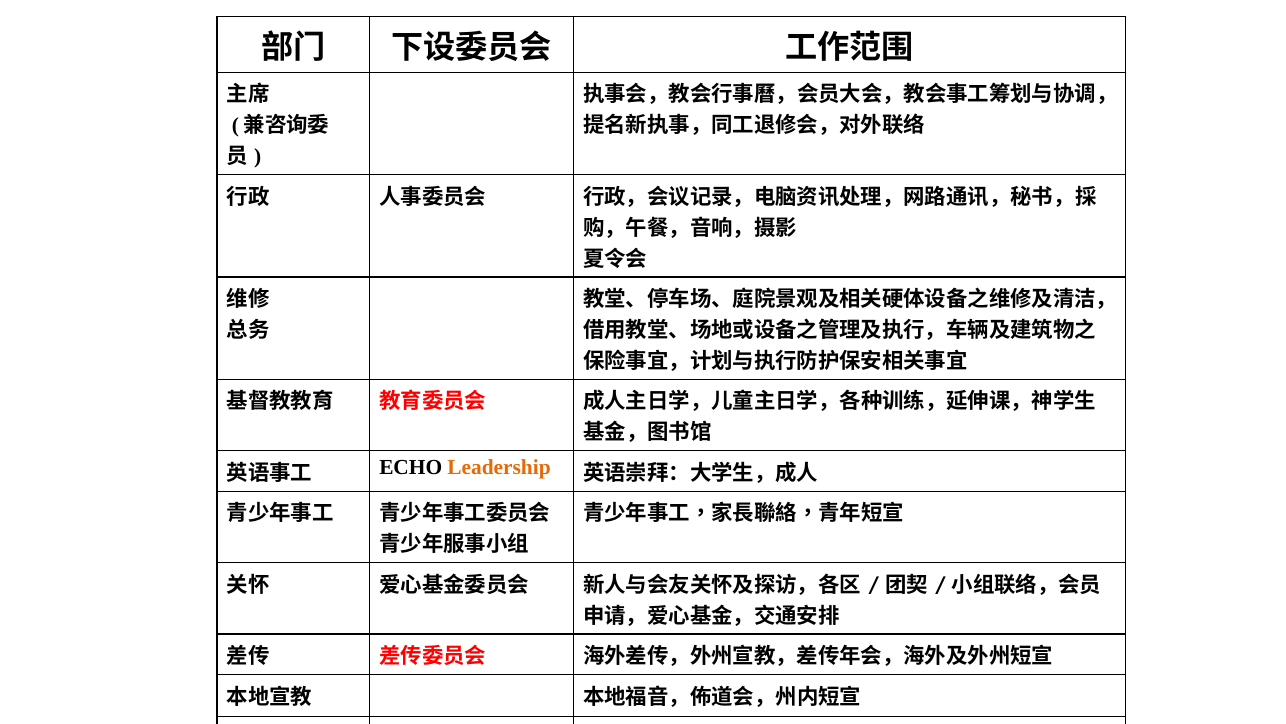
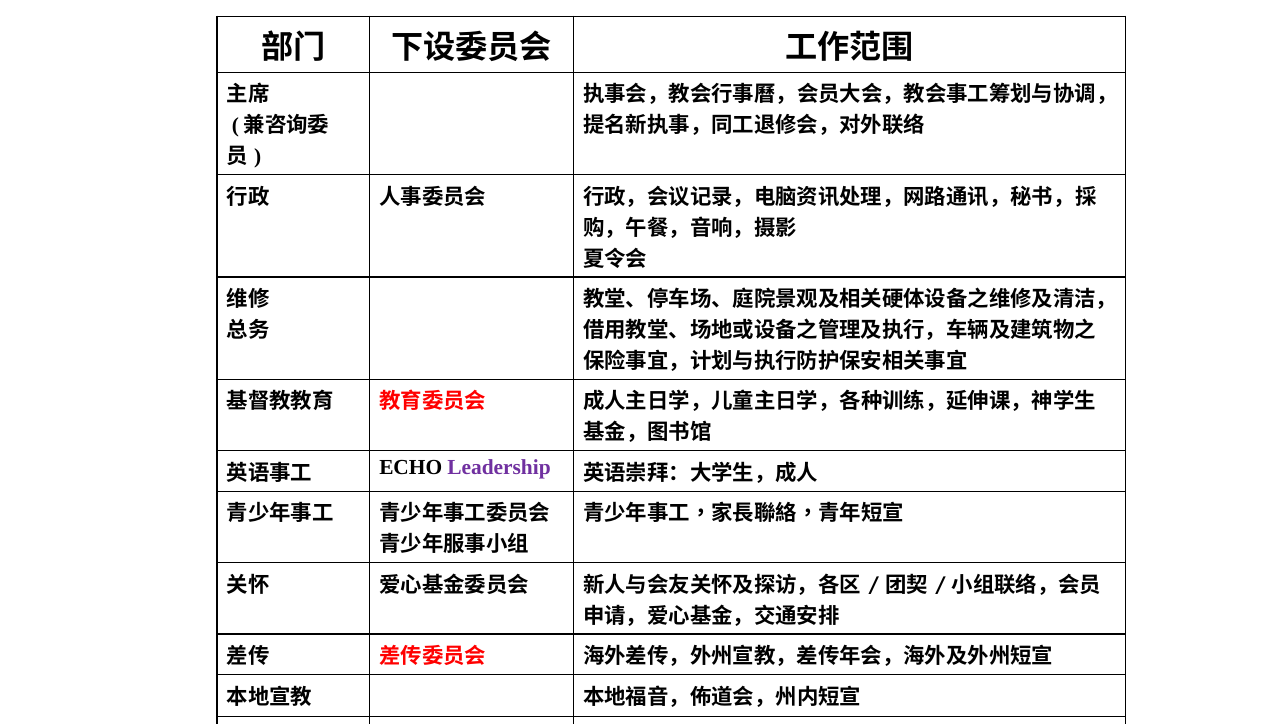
Leadership colour: orange -> purple (499, 467)
